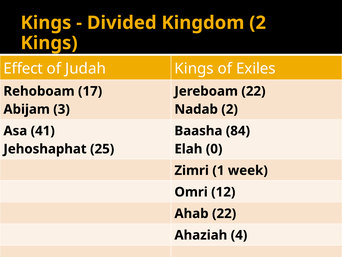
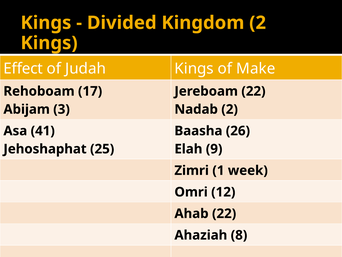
Exiles: Exiles -> Make (256, 68)
84: 84 -> 26 (238, 131)
0: 0 -> 9 (214, 149)
4: 4 -> 8 (239, 235)
